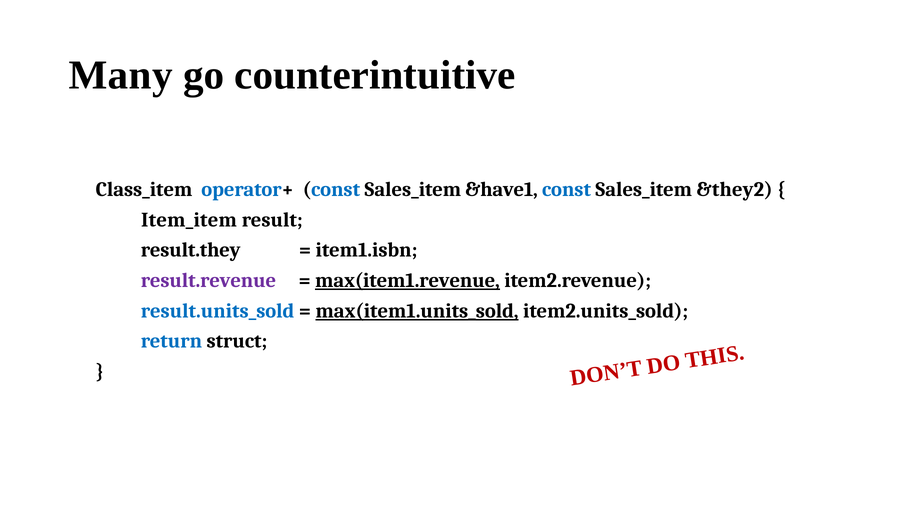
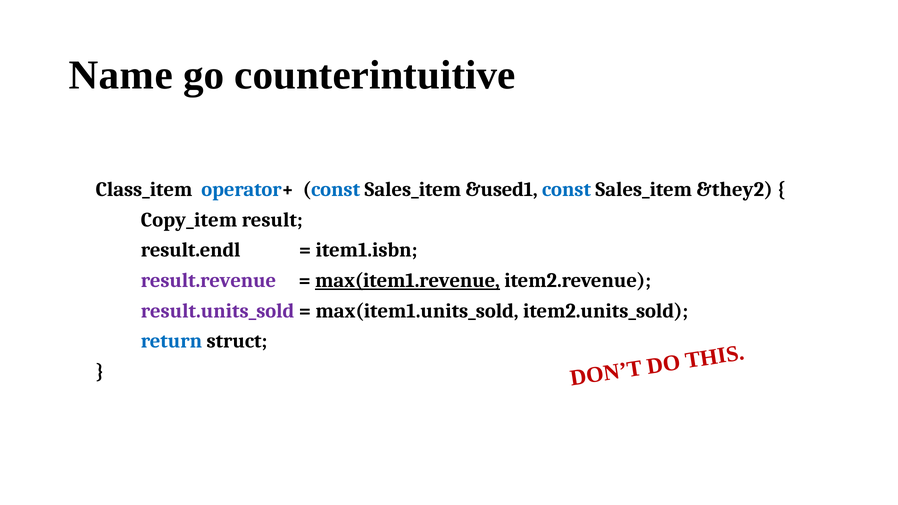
Many: Many -> Name (121, 75)
&have1: &have1 -> &used1 (502, 190)
Item_item: Item_item -> Copy_item (189, 220)
result.they: result.they -> result.endl (191, 250)
result.units_sold colour: blue -> purple (218, 311)
max(item1.units_sold underline: present -> none (417, 311)
